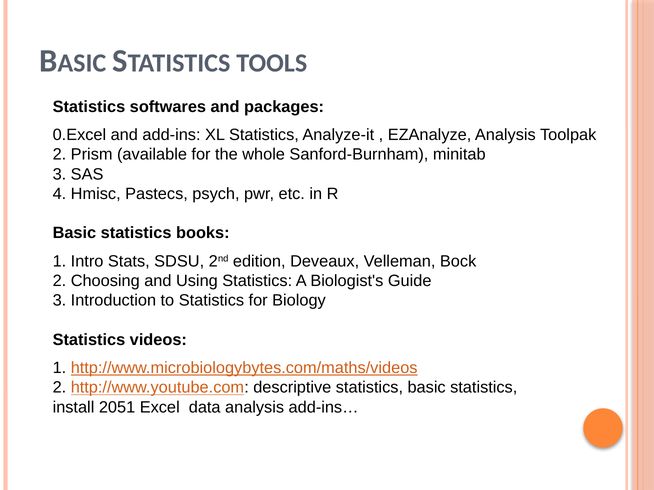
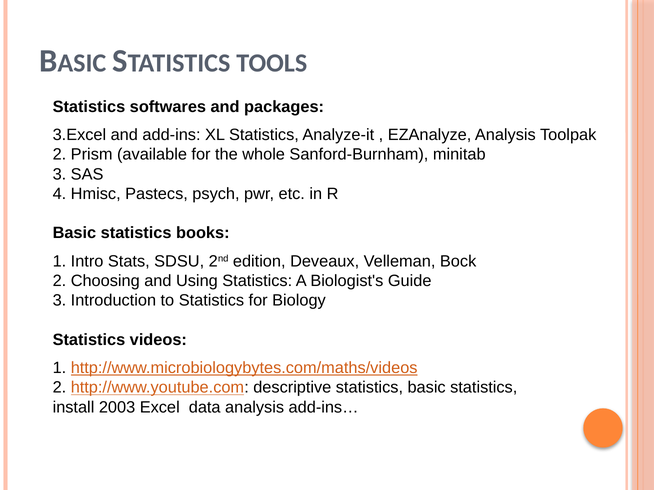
0.Excel: 0.Excel -> 3.Excel (79, 135)
2051: 2051 -> 2003 (117, 408)
